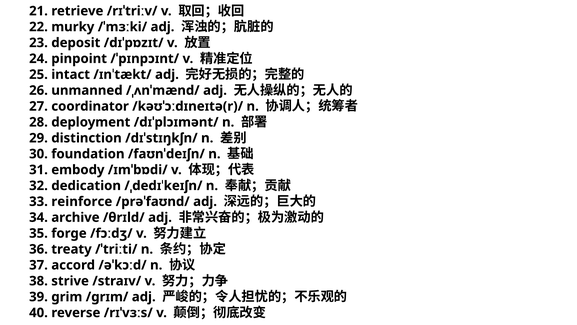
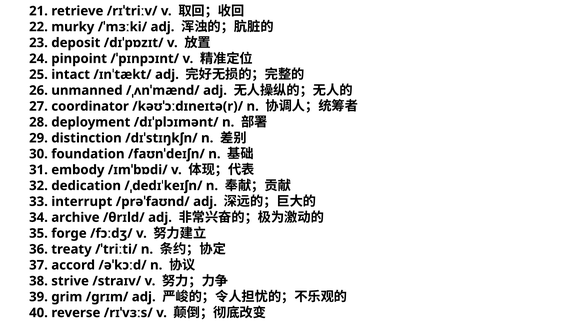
reinforce: reinforce -> interrupt (82, 201)
